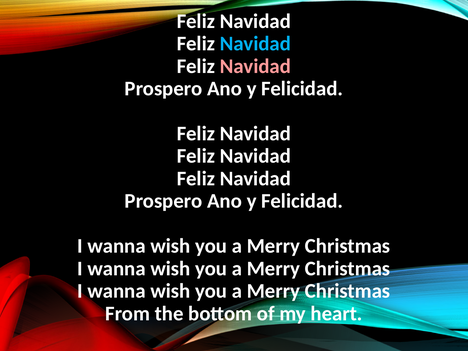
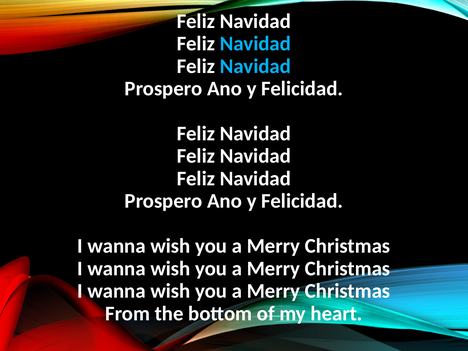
Navidad colour: pink -> light blue (255, 66)
